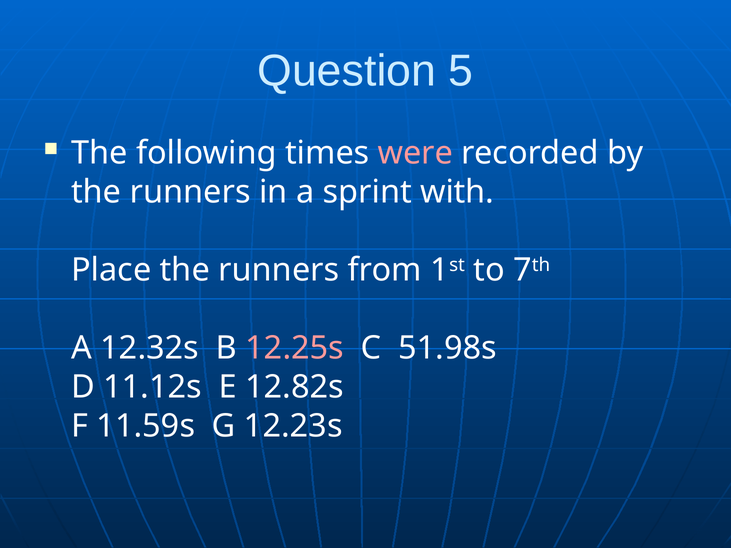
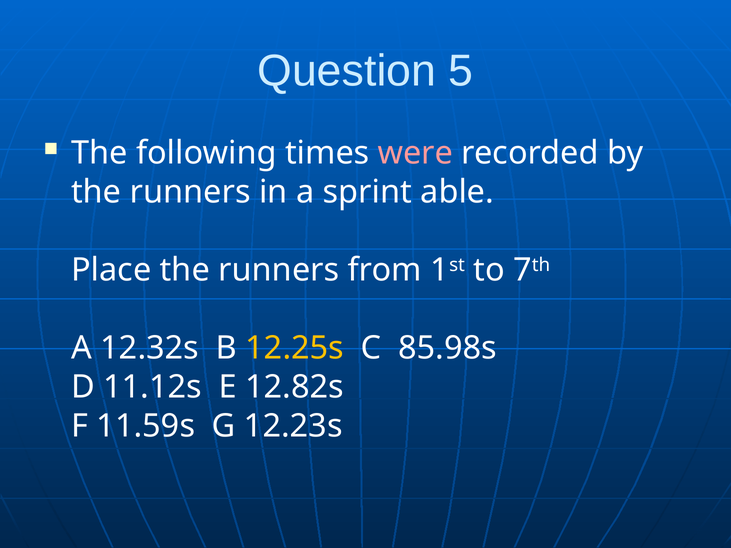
with: with -> able (457, 192)
12.25s colour: pink -> yellow (295, 348)
51.98s: 51.98s -> 85.98s (448, 348)
